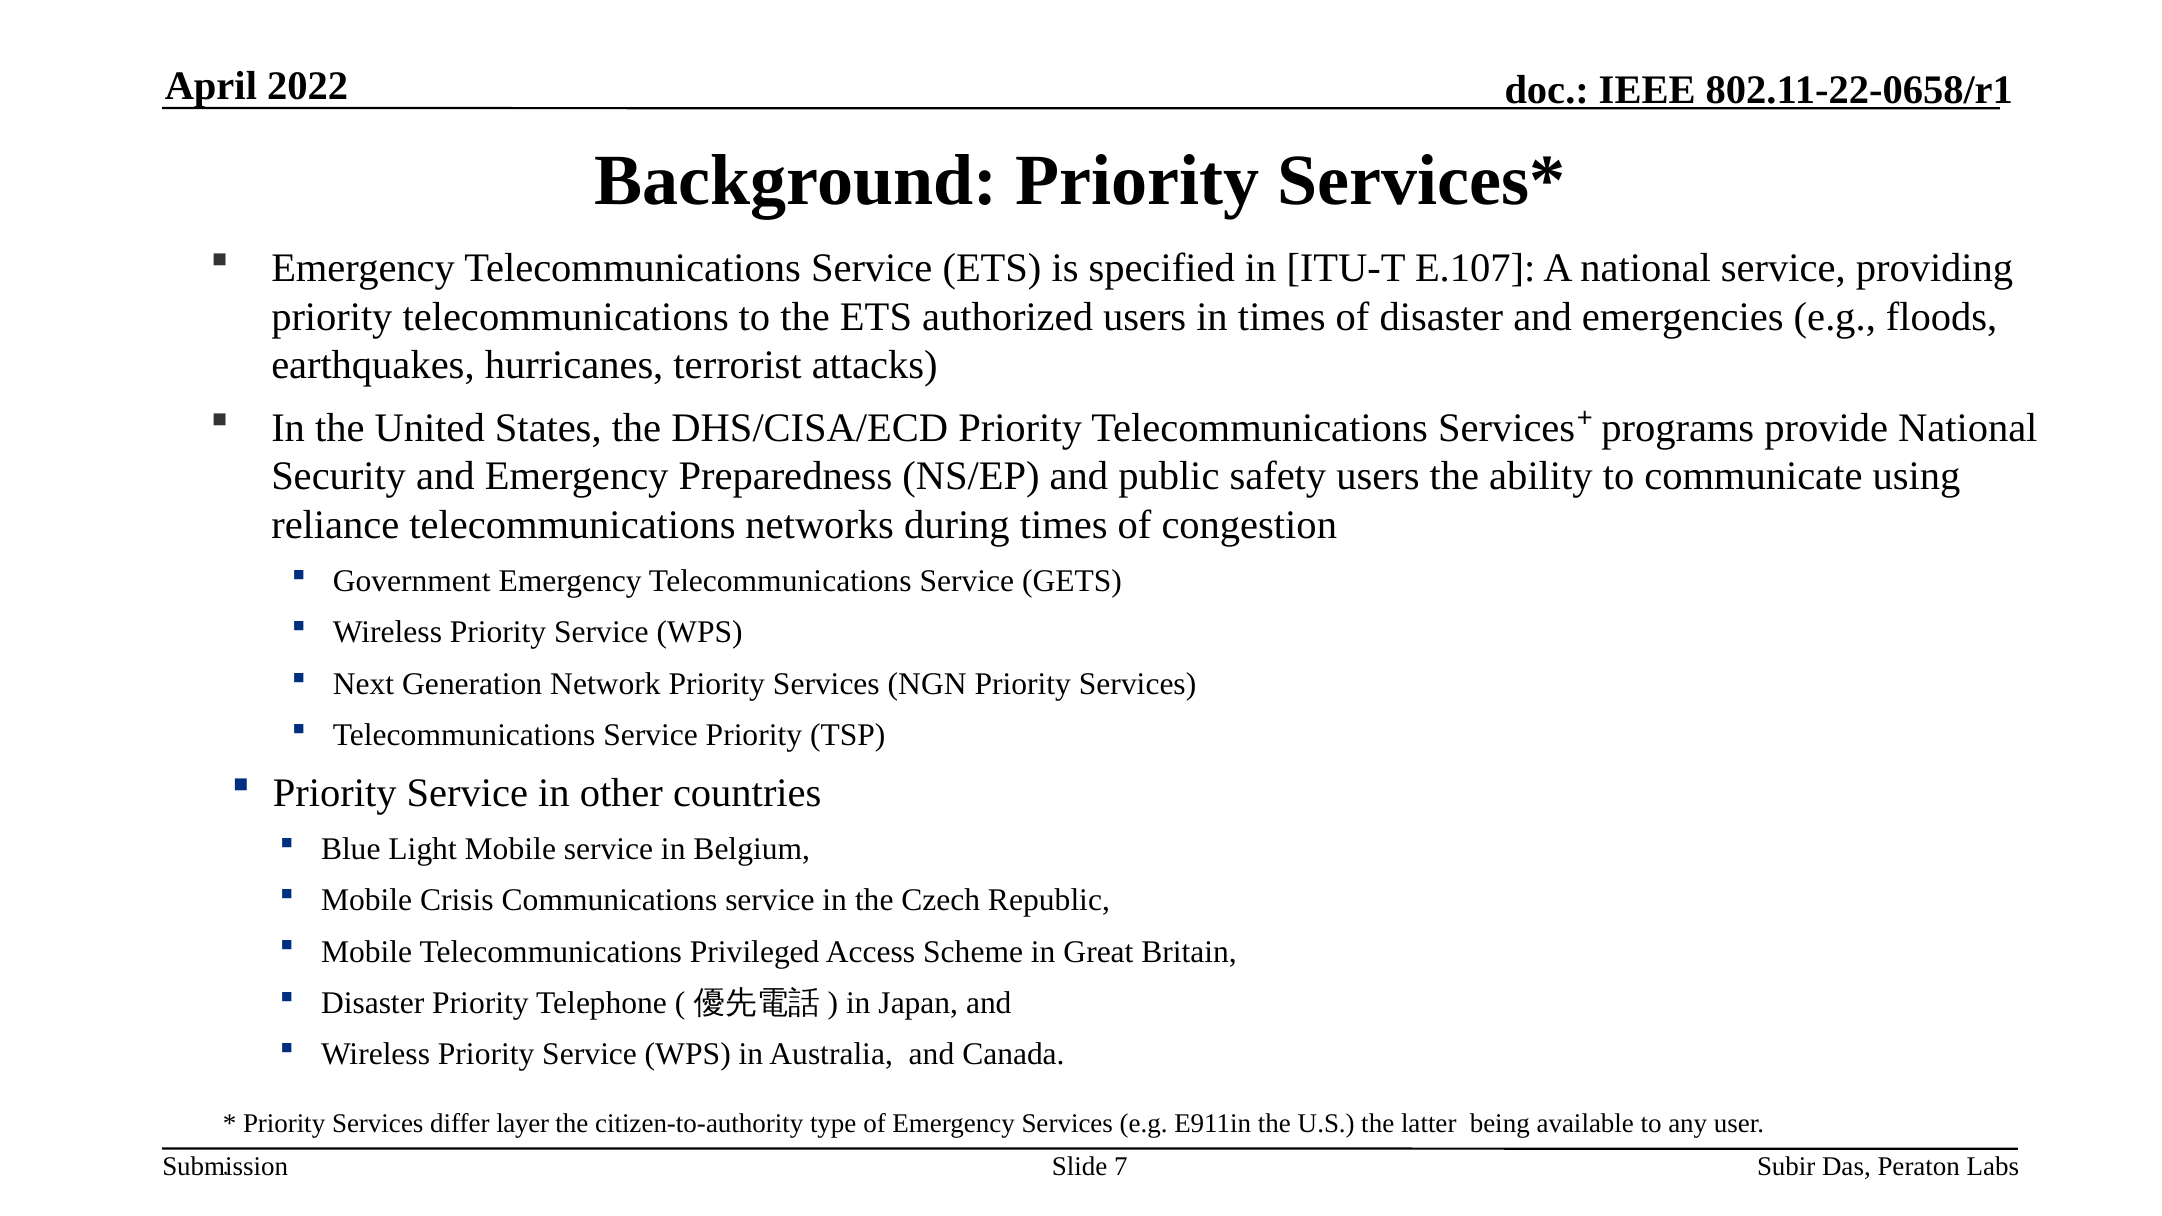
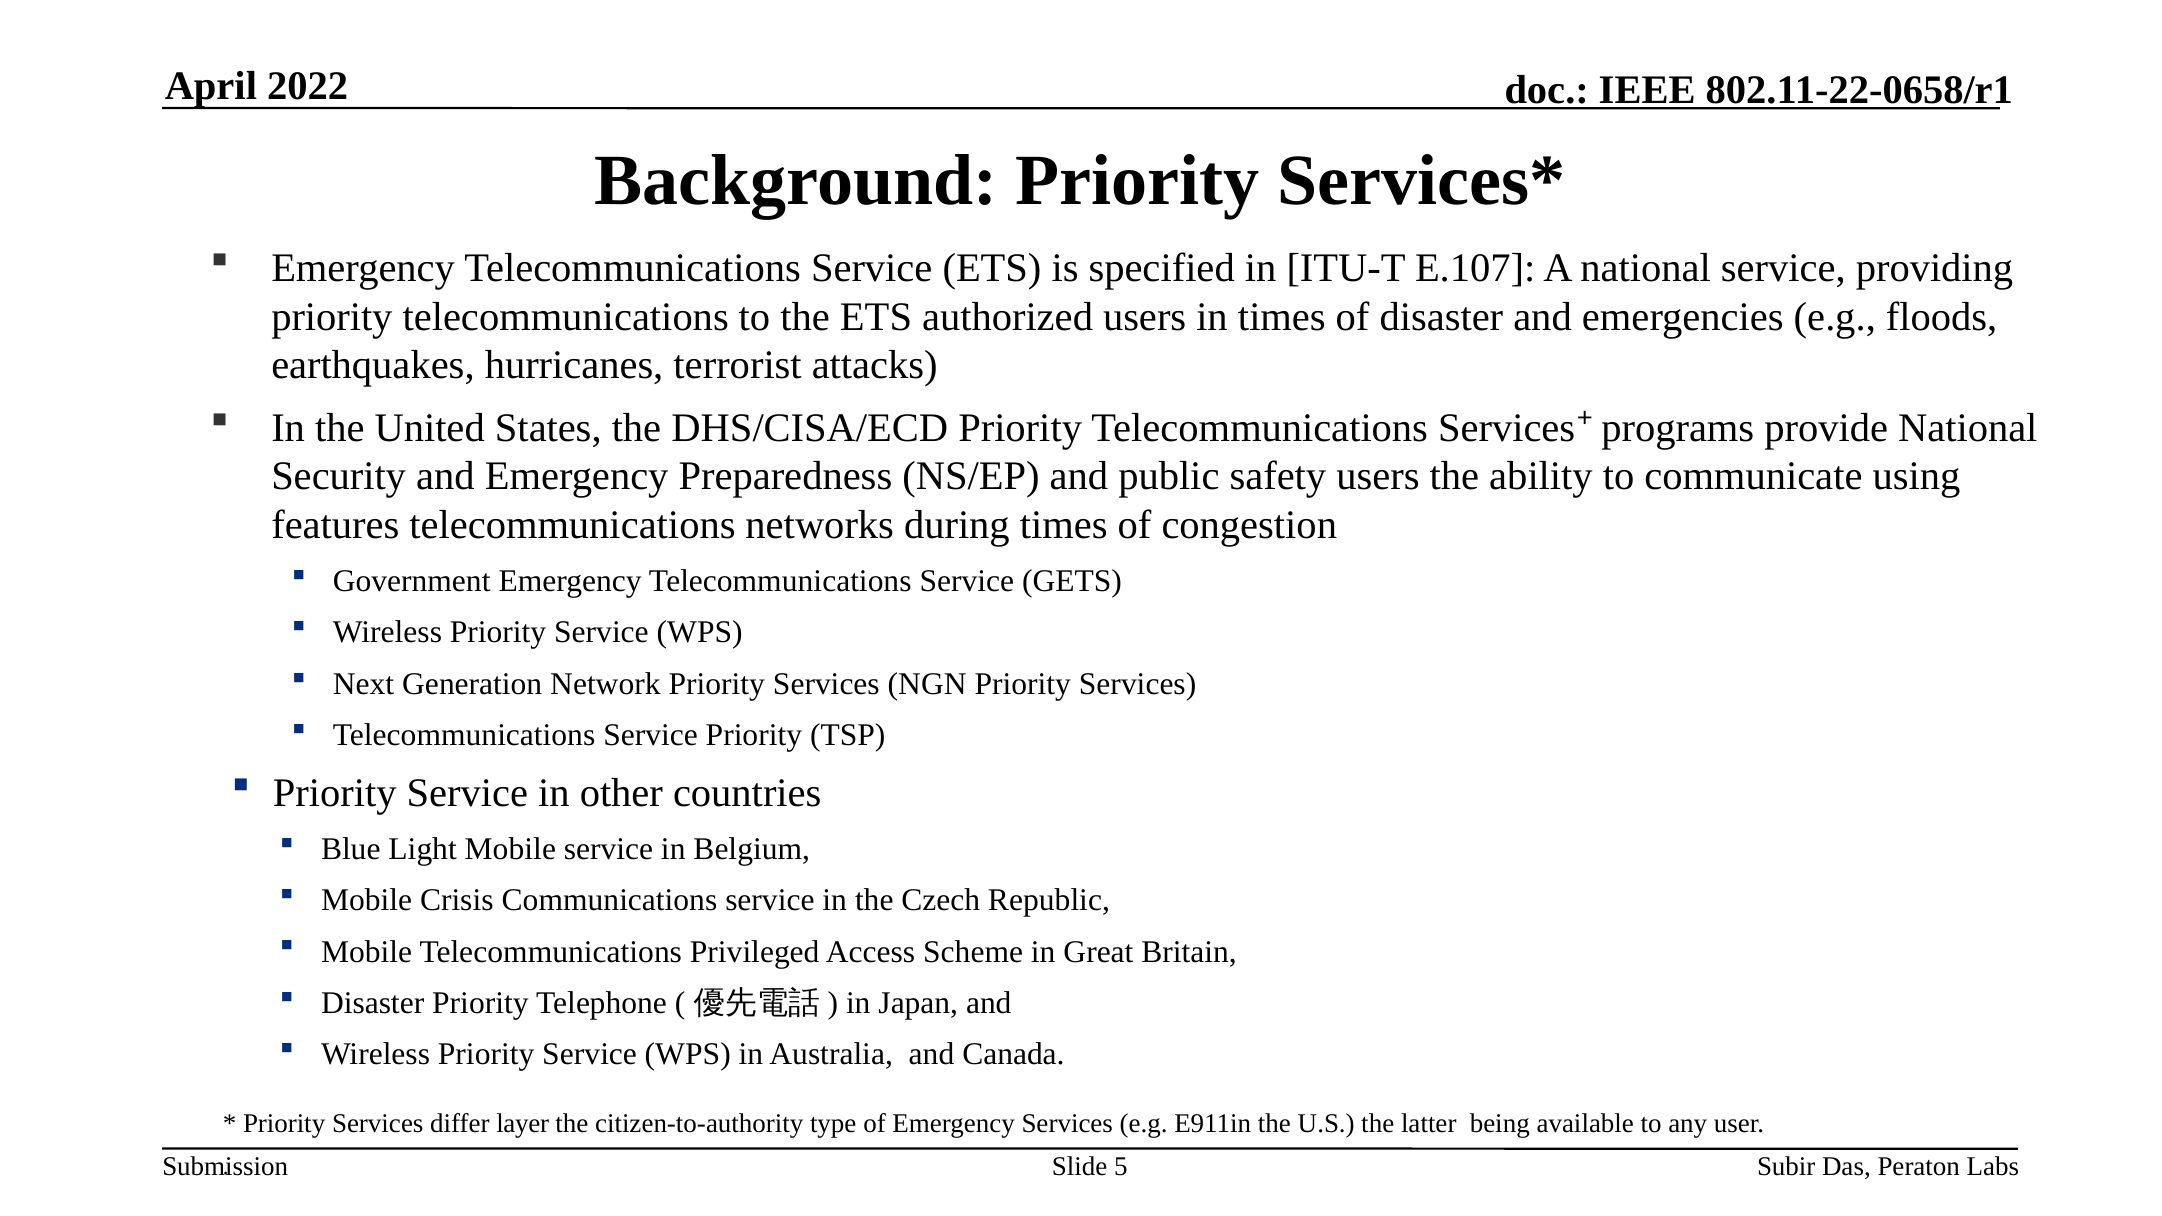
reliance: reliance -> features (335, 525)
7: 7 -> 5 (1121, 1166)
